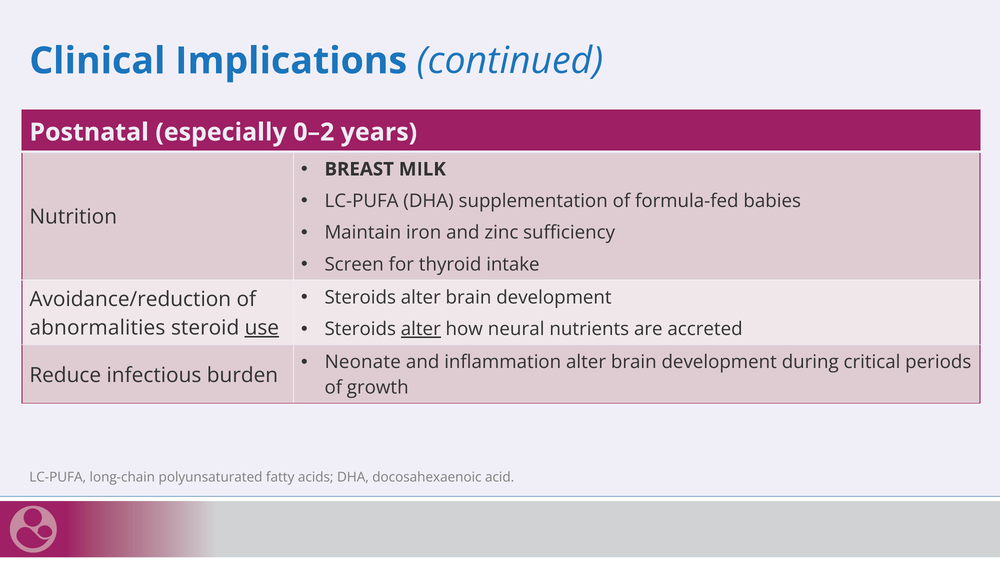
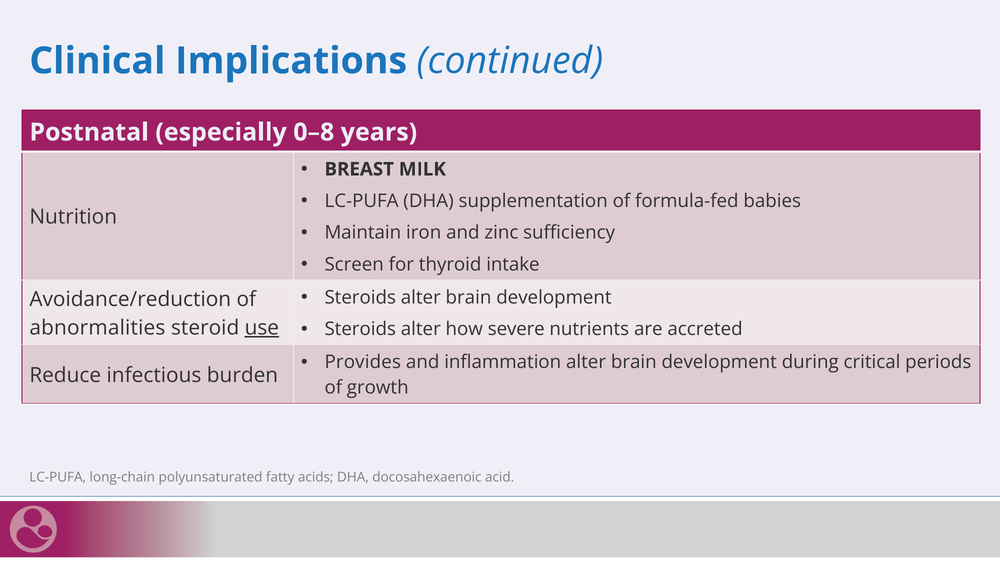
0–2: 0–2 -> 0–8 (314, 132)
alter underline: present -> none (421, 330)
neural: neural -> severe (516, 330)
Neonate: Neonate -> Provides (363, 363)
